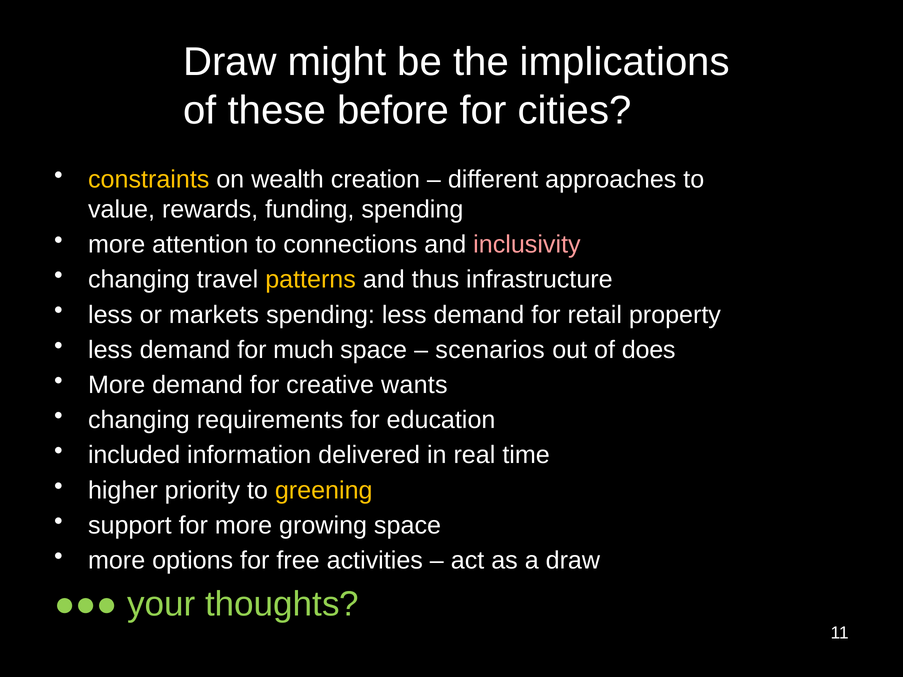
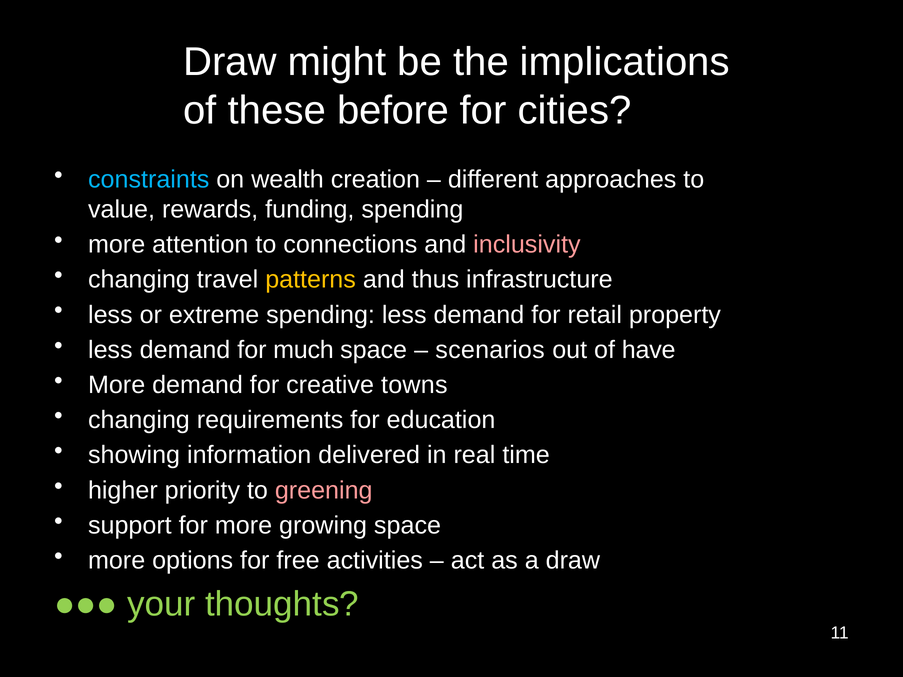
constraints colour: yellow -> light blue (149, 179)
markets: markets -> extreme (214, 315)
does: does -> have (649, 350)
wants: wants -> towns (414, 385)
included: included -> showing (134, 455)
greening colour: yellow -> pink (324, 490)
